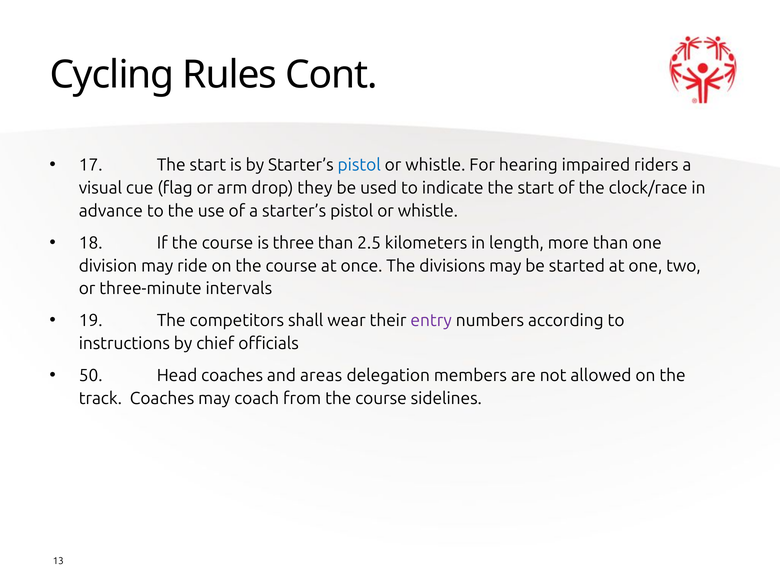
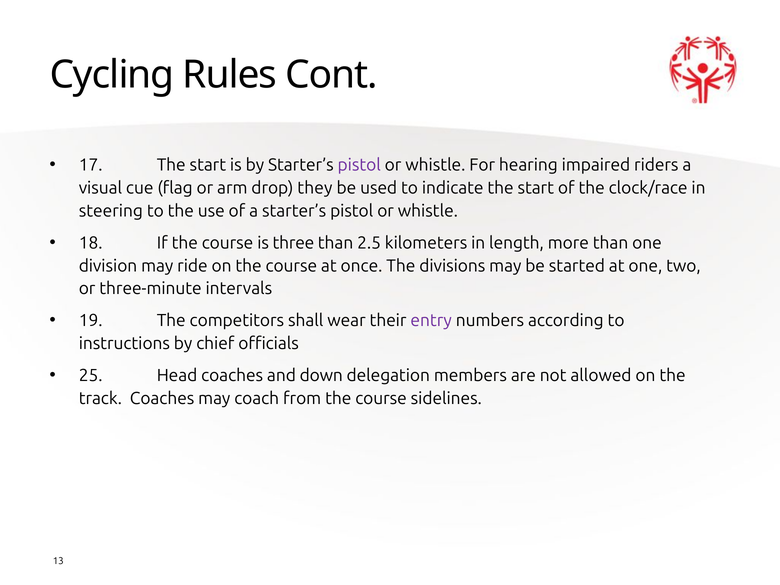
pistol colour: blue -> purple (359, 165)
advance: advance -> steering (111, 211)
50: 50 -> 25 (91, 376)
areas: areas -> down (321, 376)
